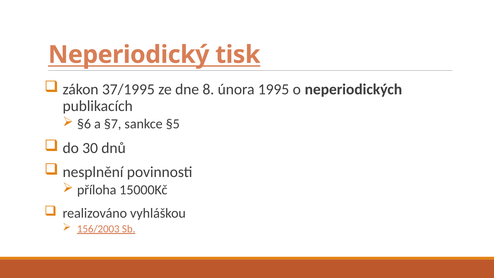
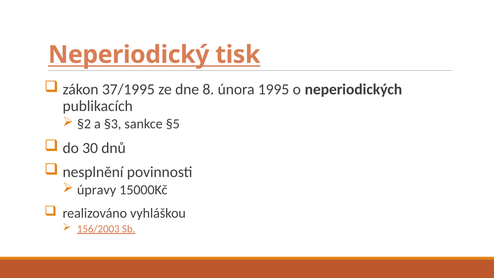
§6: §6 -> §2 (84, 124)
§7: §7 -> §3 (113, 124)
příloha: příloha -> úpravy (97, 190)
